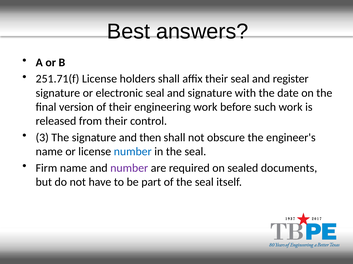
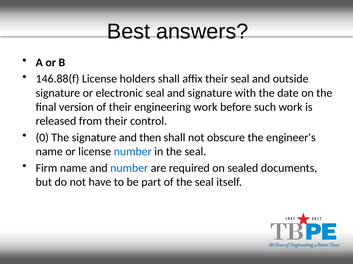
251.71(f: 251.71(f -> 146.88(f (57, 79)
register: register -> outside (291, 79)
3: 3 -> 0 (42, 138)
number colour: purple -> blue (129, 168)
